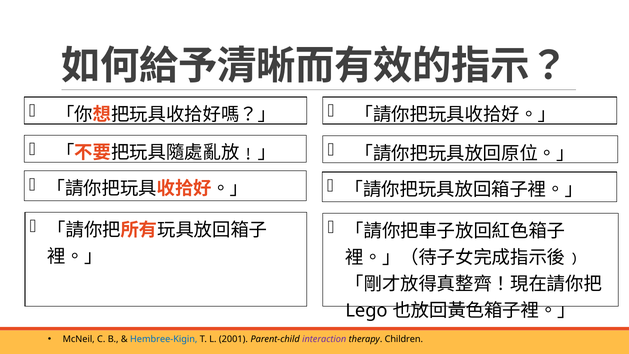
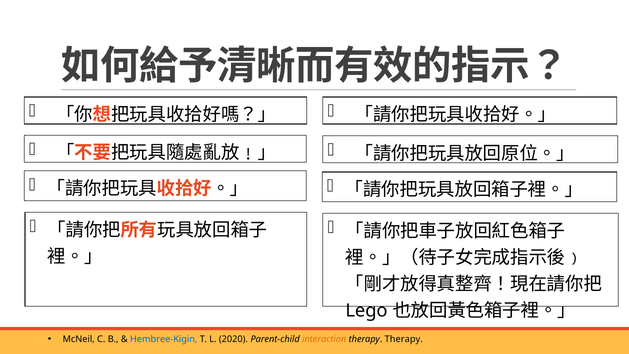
2001: 2001 -> 2020 (233, 339)
interaction colour: purple -> orange (324, 339)
therapy Children: Children -> Therapy (404, 339)
